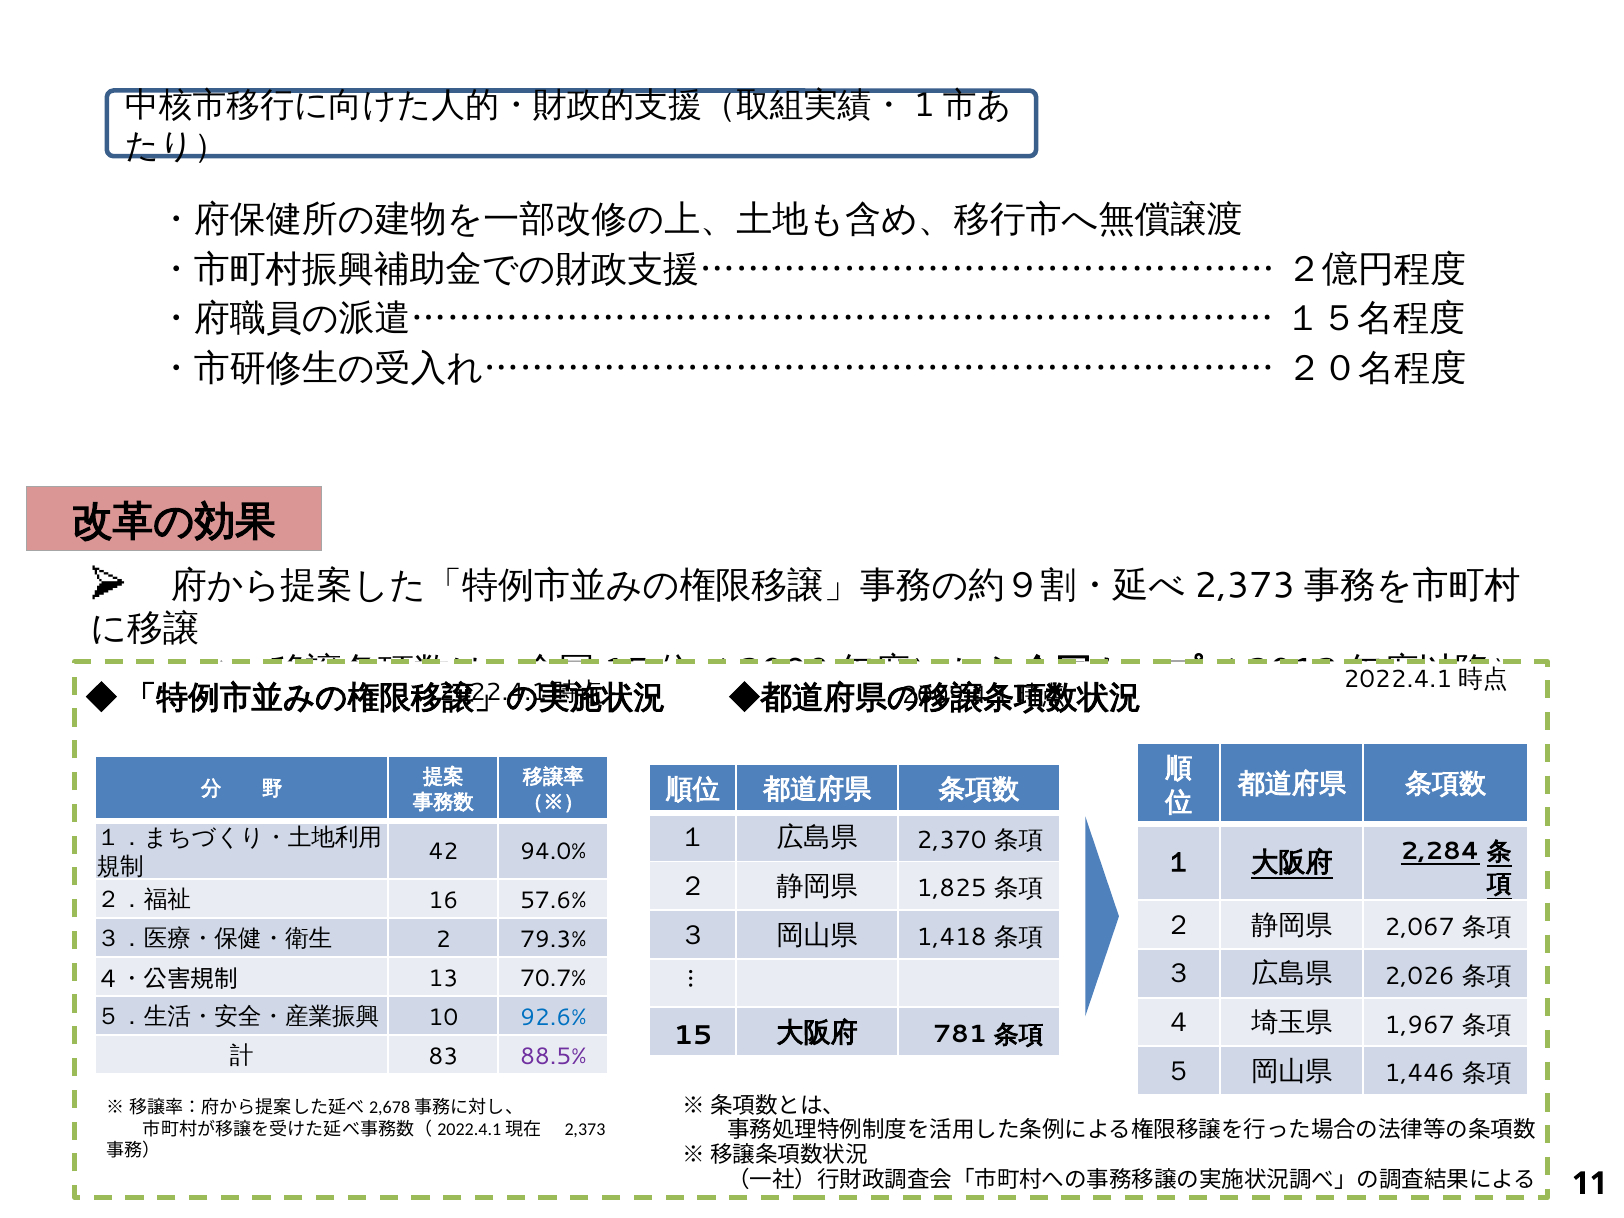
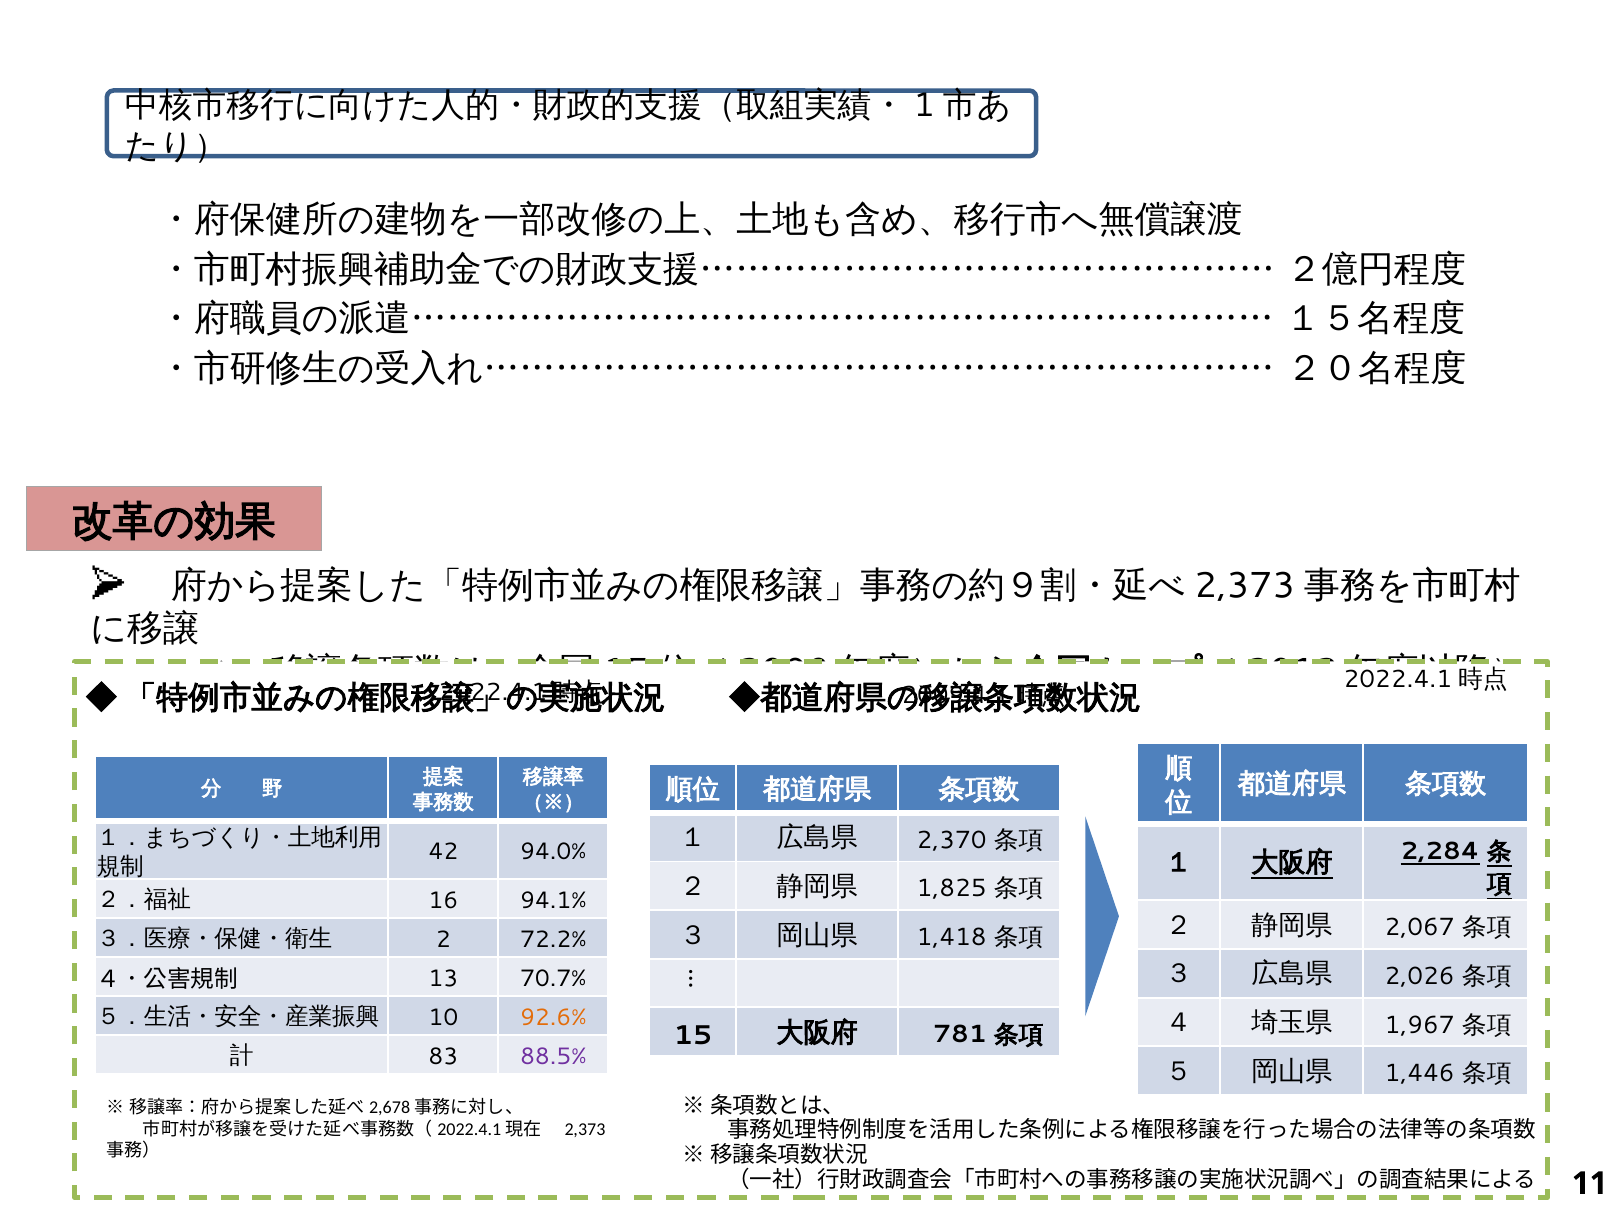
57.6%: 57.6% -> 94.1% (553, 901)
79.3%: 79.3% -> 72.2% (553, 940)
92.6% colour: blue -> orange (553, 1018)
